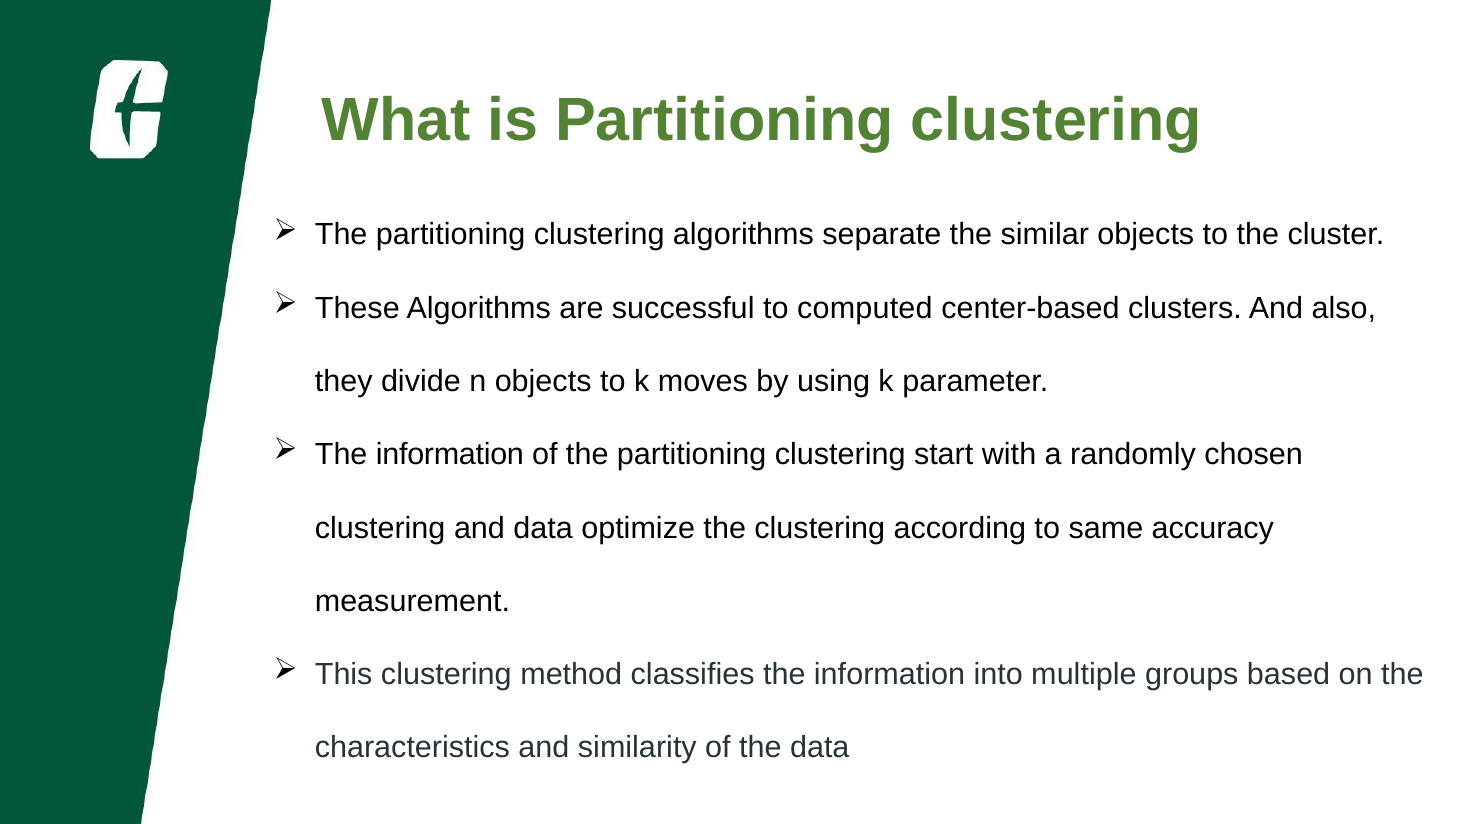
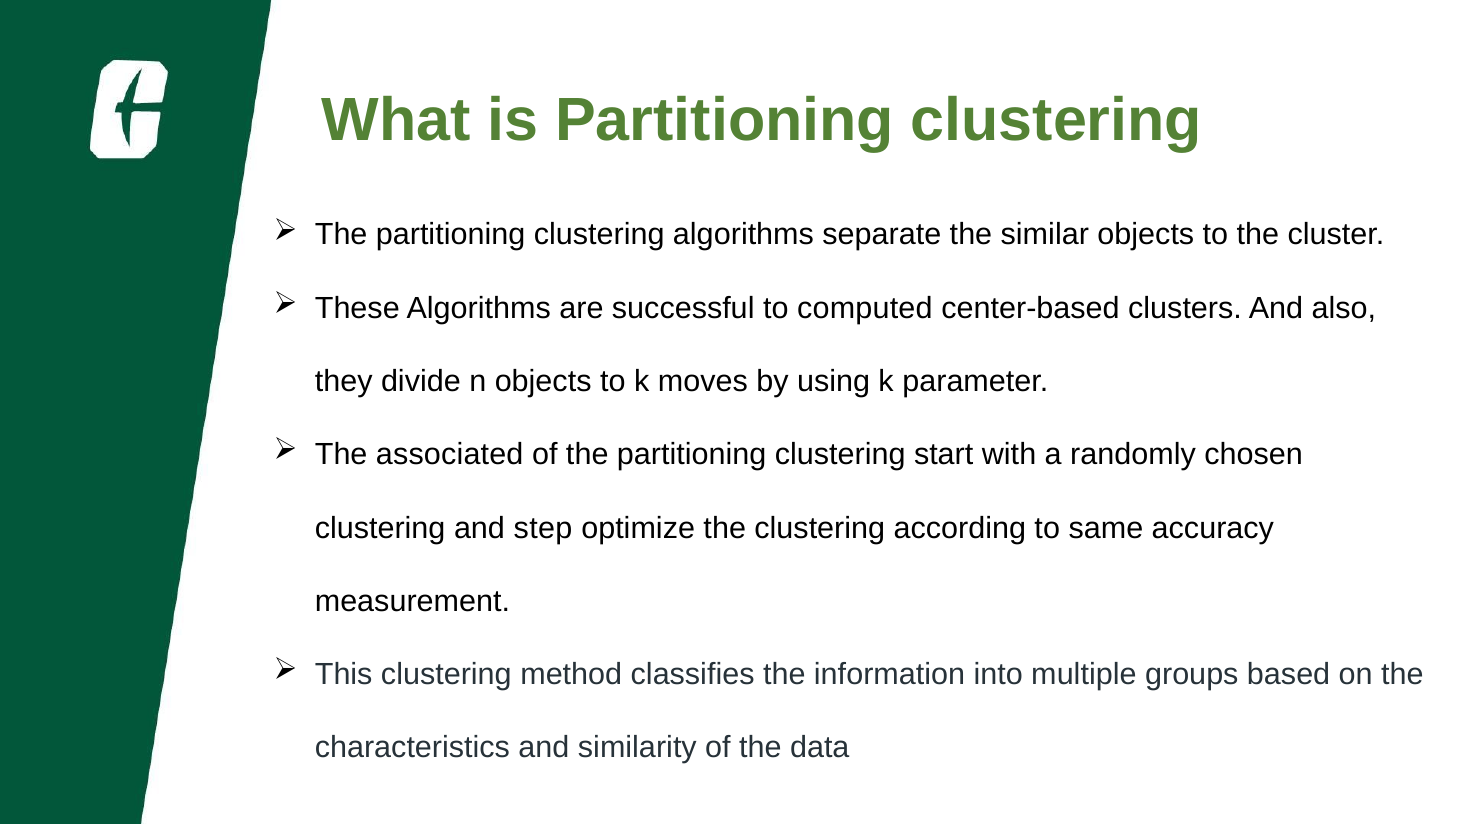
information: information -> associated (450, 455)
and data: data -> step (543, 528)
